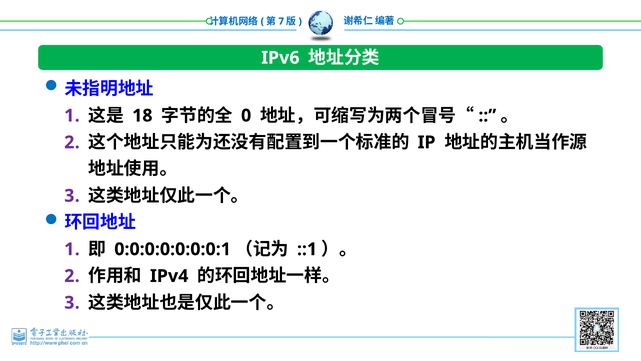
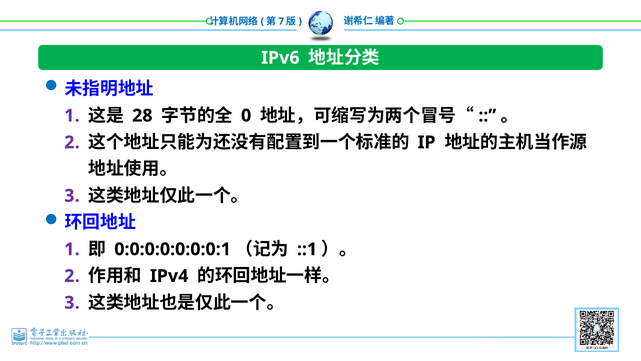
18: 18 -> 28 (142, 116)
